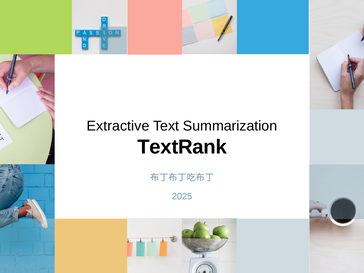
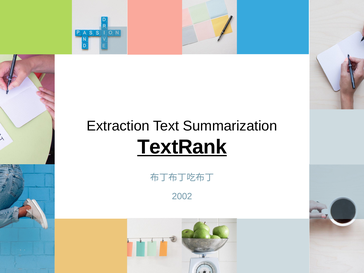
Extractive: Extractive -> Extraction (118, 126)
TextRank underline: none -> present (182, 147)
2025: 2025 -> 2002 (182, 196)
